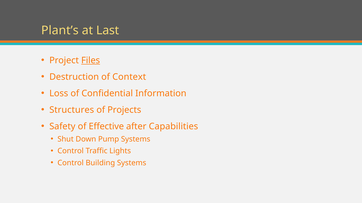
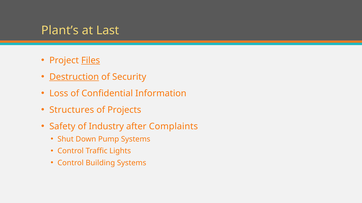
Destruction underline: none -> present (74, 77)
Context: Context -> Security (129, 77)
Effective: Effective -> Industry (106, 127)
Capabilities: Capabilities -> Complaints (173, 127)
